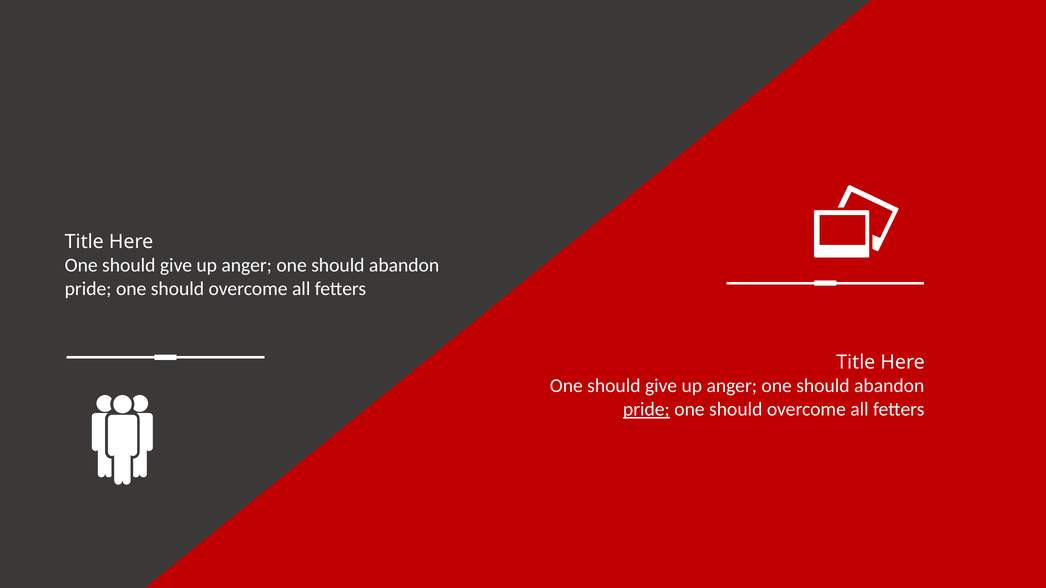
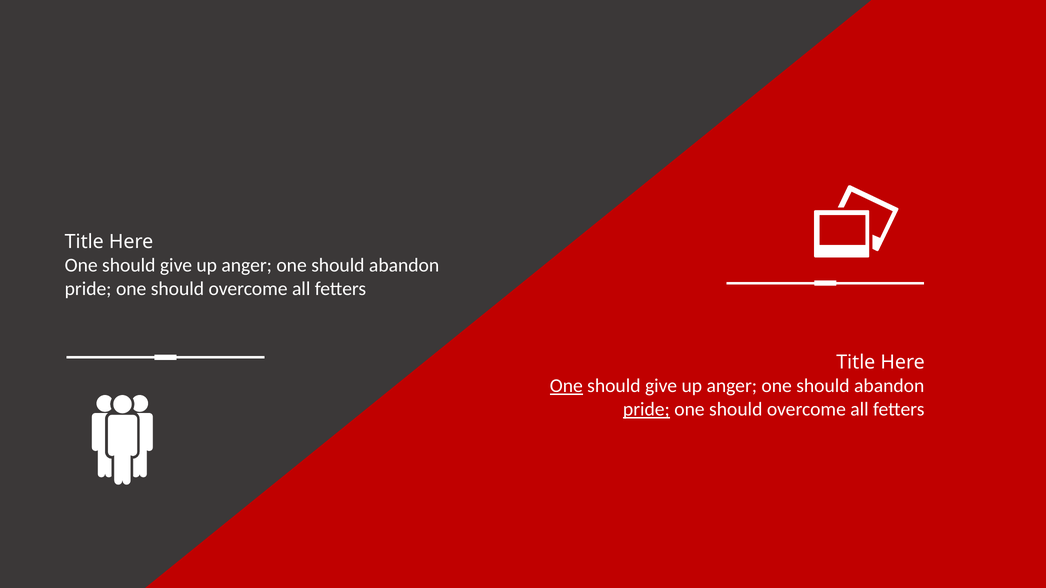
One underline: none -> present (566, 386)
